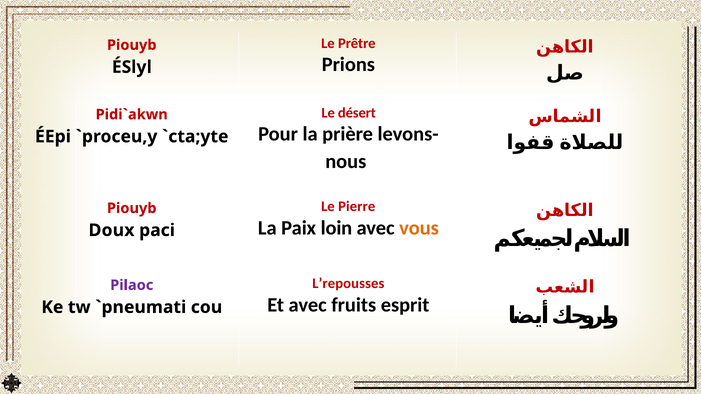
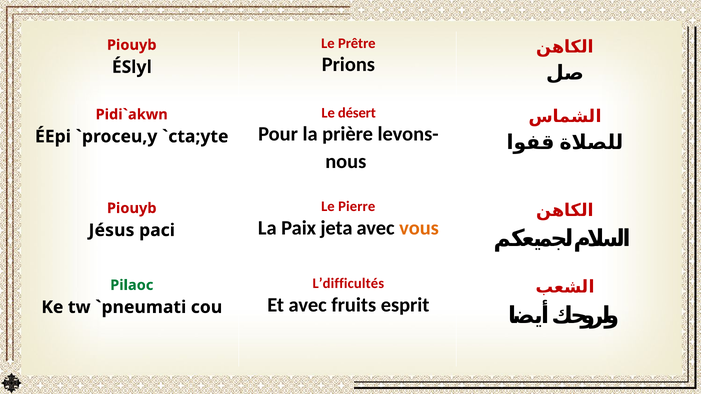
loin: loin -> jeta (336, 228)
Doux: Doux -> Jésus (112, 230)
L’repousses: L’repousses -> L’difficultés (348, 284)
Pilaoc colour: purple -> green (132, 285)
